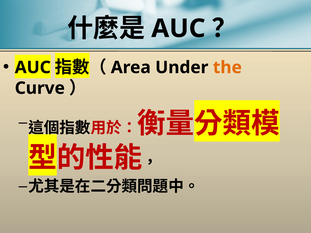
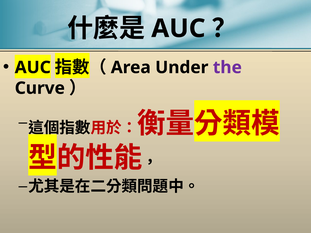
the colour: orange -> purple (227, 68)
